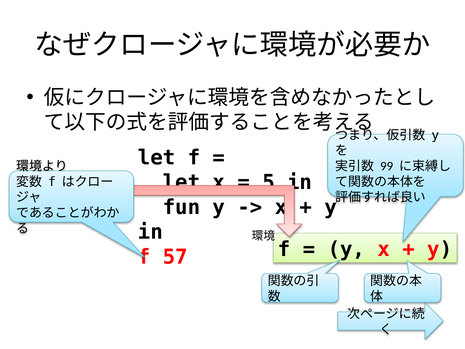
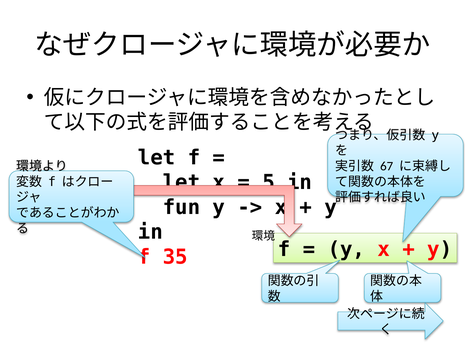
99: 99 -> 67 (387, 166)
57: 57 -> 35 (175, 257)
